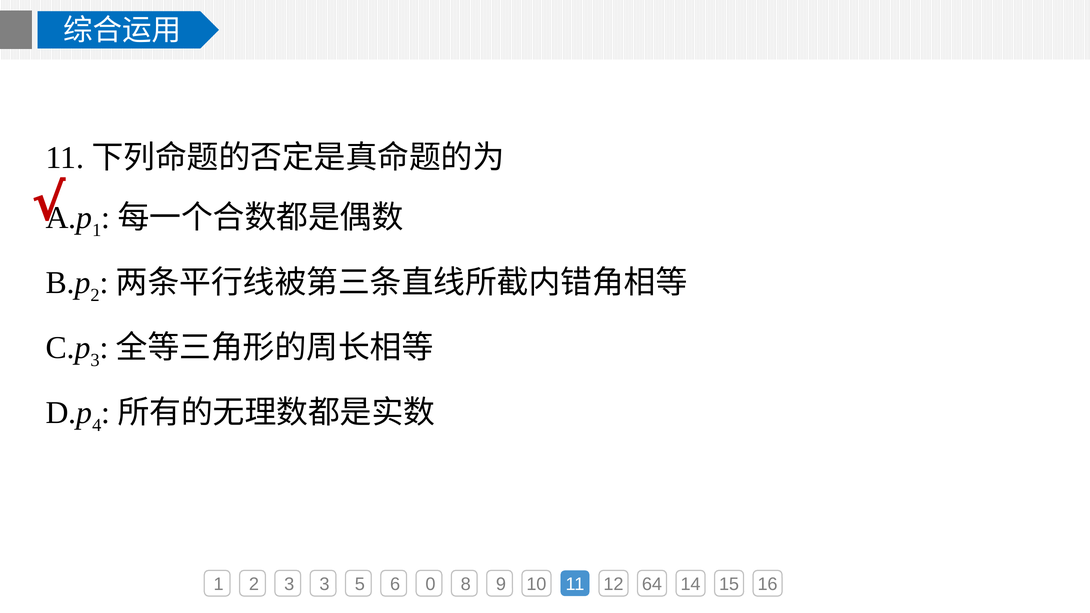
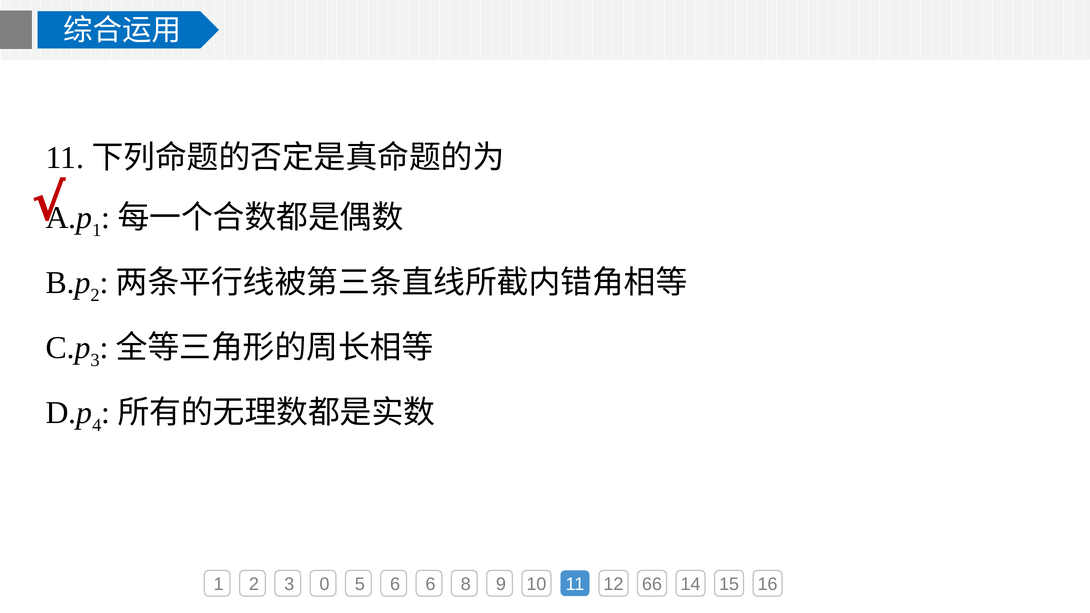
3 3: 3 -> 0 (325, 585)
6 0: 0 -> 6 (430, 585)
64: 64 -> 66 (652, 585)
